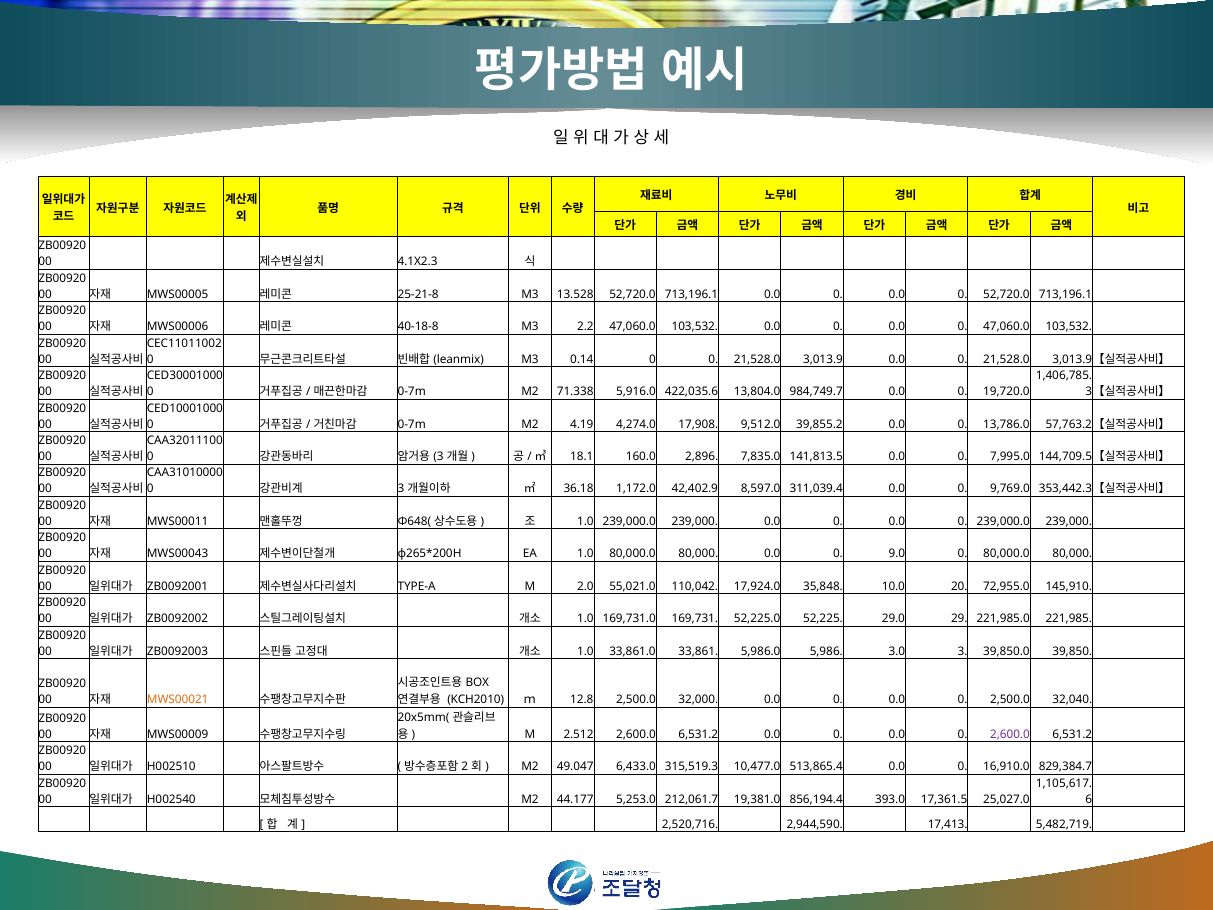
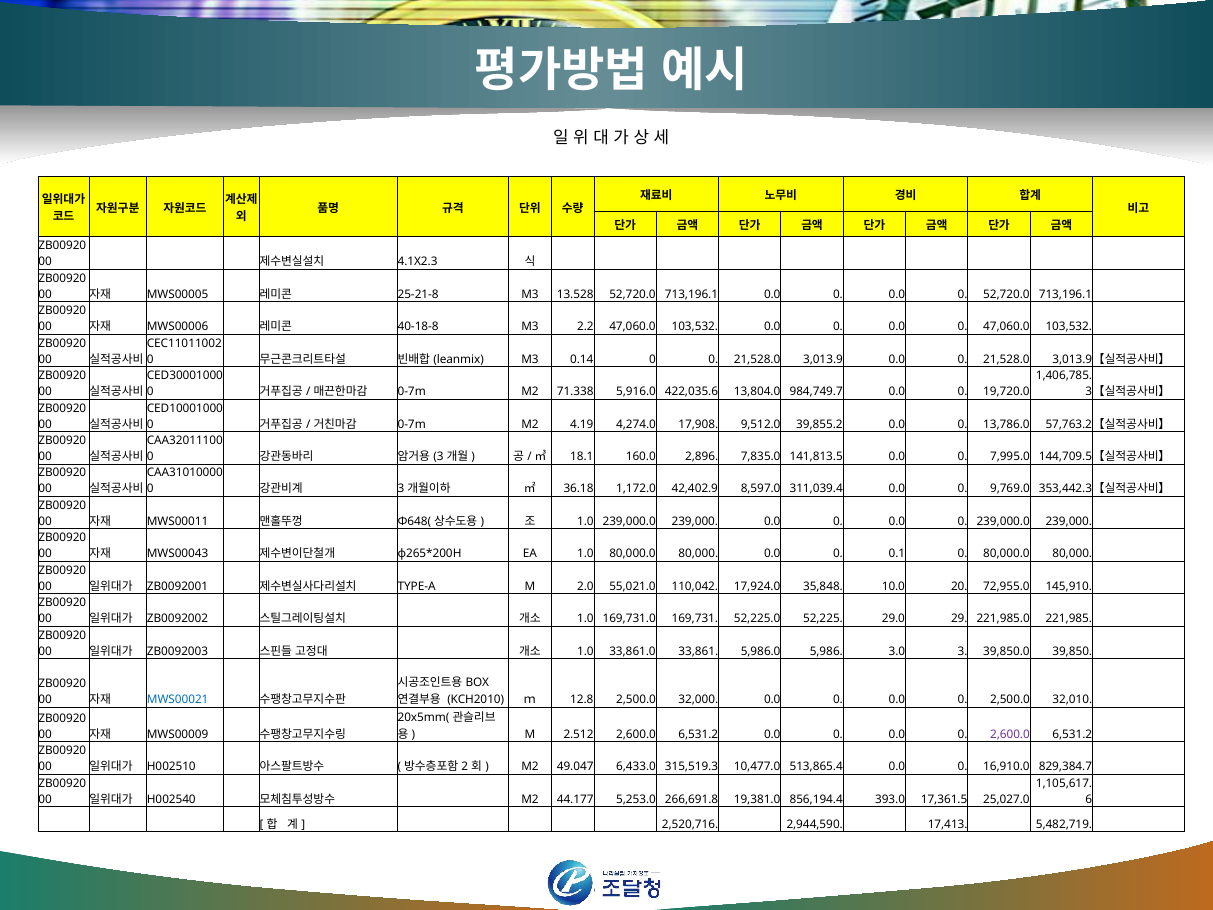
9.0: 9.0 -> 0.1 (897, 554)
32,040: 32,040 -> 32,010 (1072, 700)
MWS00021 colour: orange -> blue (178, 700)
212,061.7: 212,061.7 -> 266,691.8 (692, 799)
